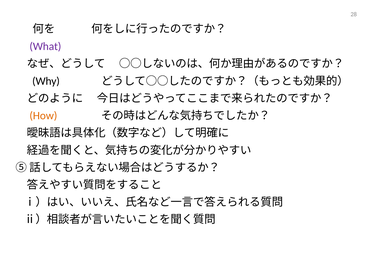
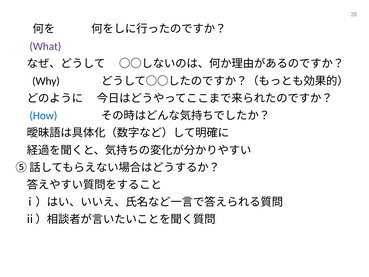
How colour: orange -> blue (43, 116)
